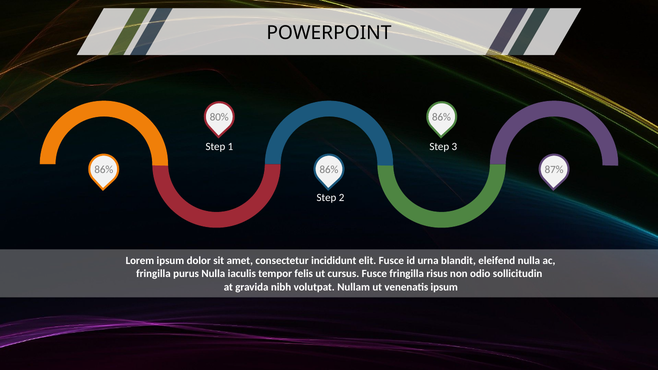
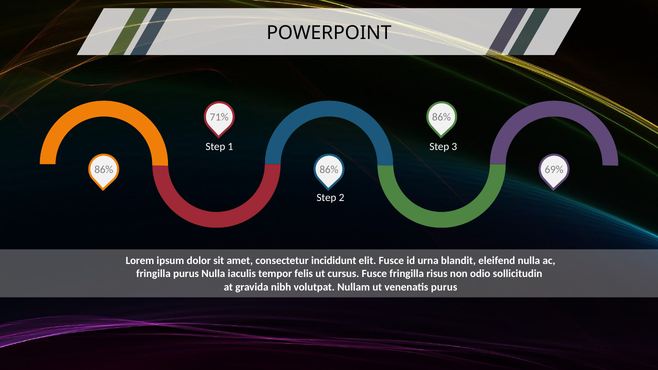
80%: 80% -> 71% (219, 117)
87%: 87% -> 69% (554, 170)
venenatis ipsum: ipsum -> purus (444, 287)
